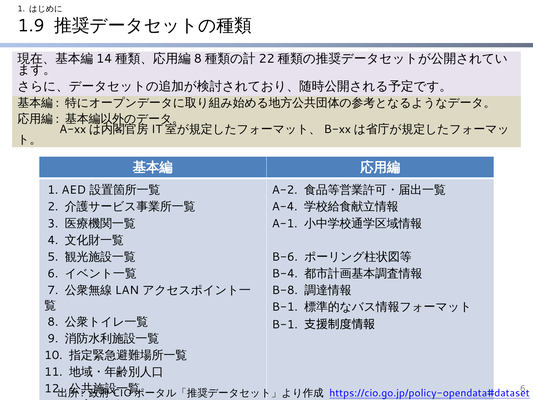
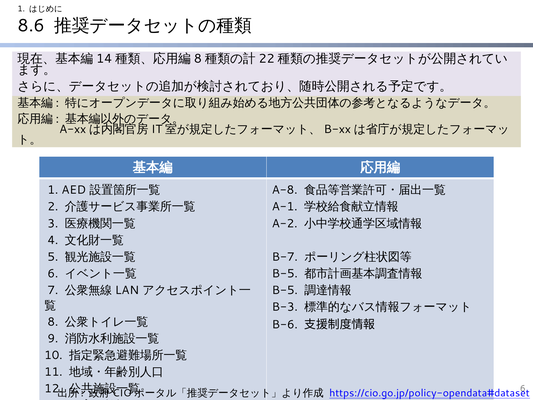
1.9: 1.9 -> 8.6 (31, 26)
A-2: A-2 -> A-8 (285, 190)
A-4: A-4 -> A-1 (285, 207)
A-1: A-1 -> A-2 (285, 223)
B-6: B-6 -> B-7 (285, 257)
B-4: B-4 -> B-5 (285, 273)
B-8: B-8 -> B-5 (285, 290)
B-1: B-1 -> B-3 (285, 307)
B-1: B-1 -> B-6 (285, 324)
